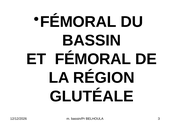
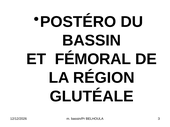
FÉMORAL: FÉMORAL -> POSTÉRO (78, 22)
